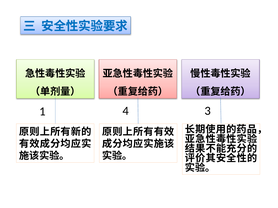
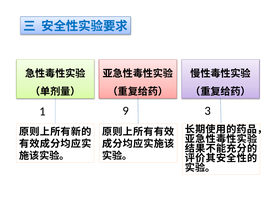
4: 4 -> 9 (126, 111)
